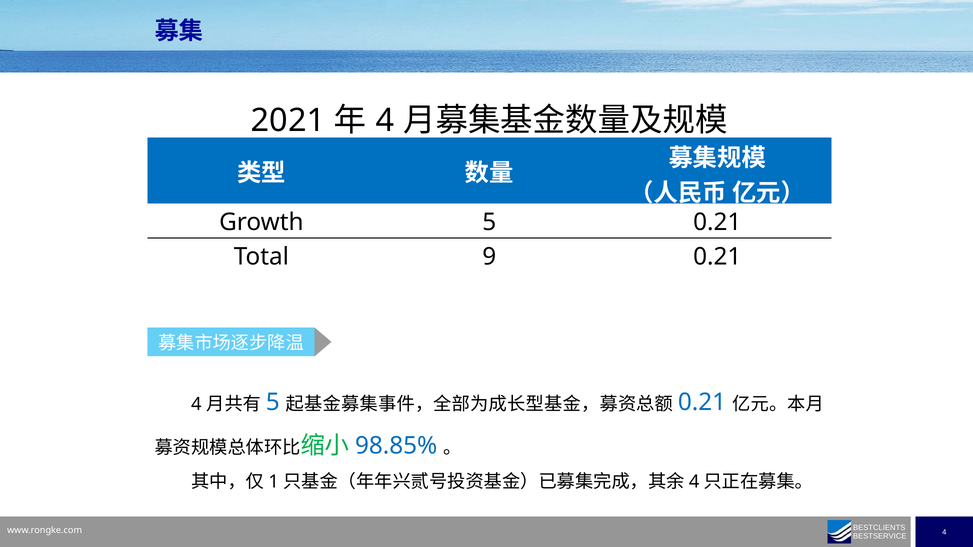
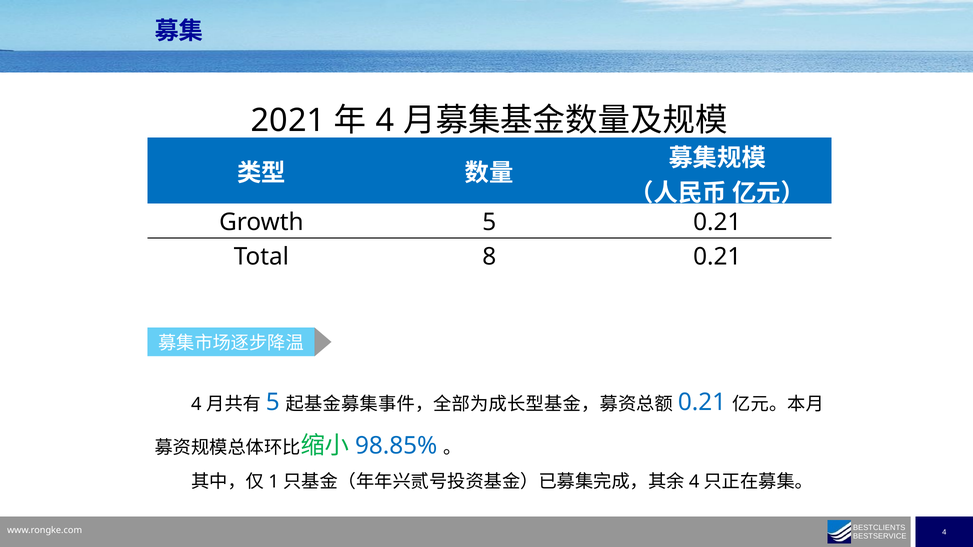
9: 9 -> 8 (489, 257)
